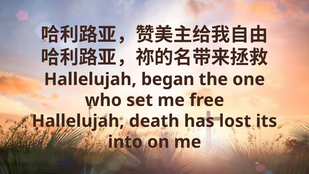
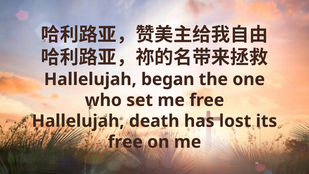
into: into -> free (125, 142)
